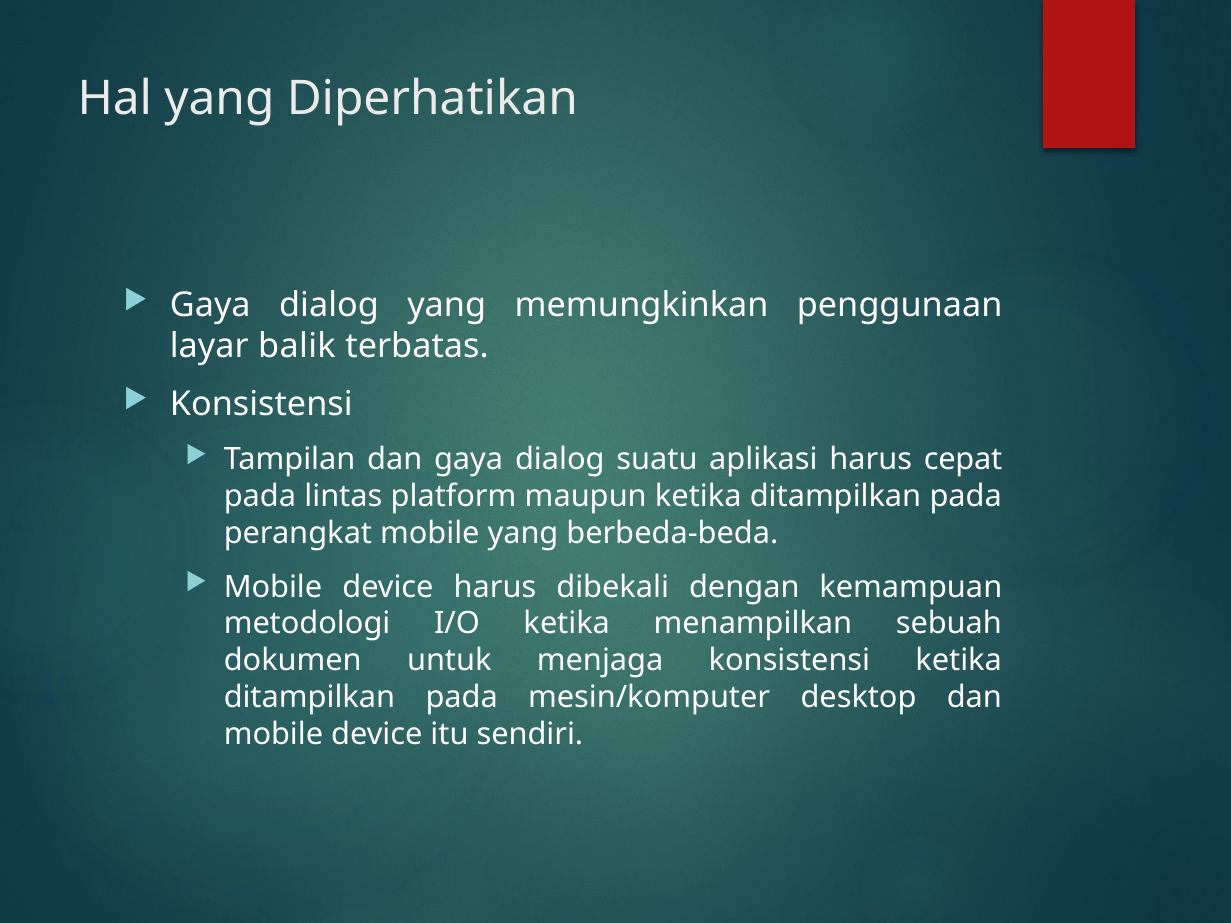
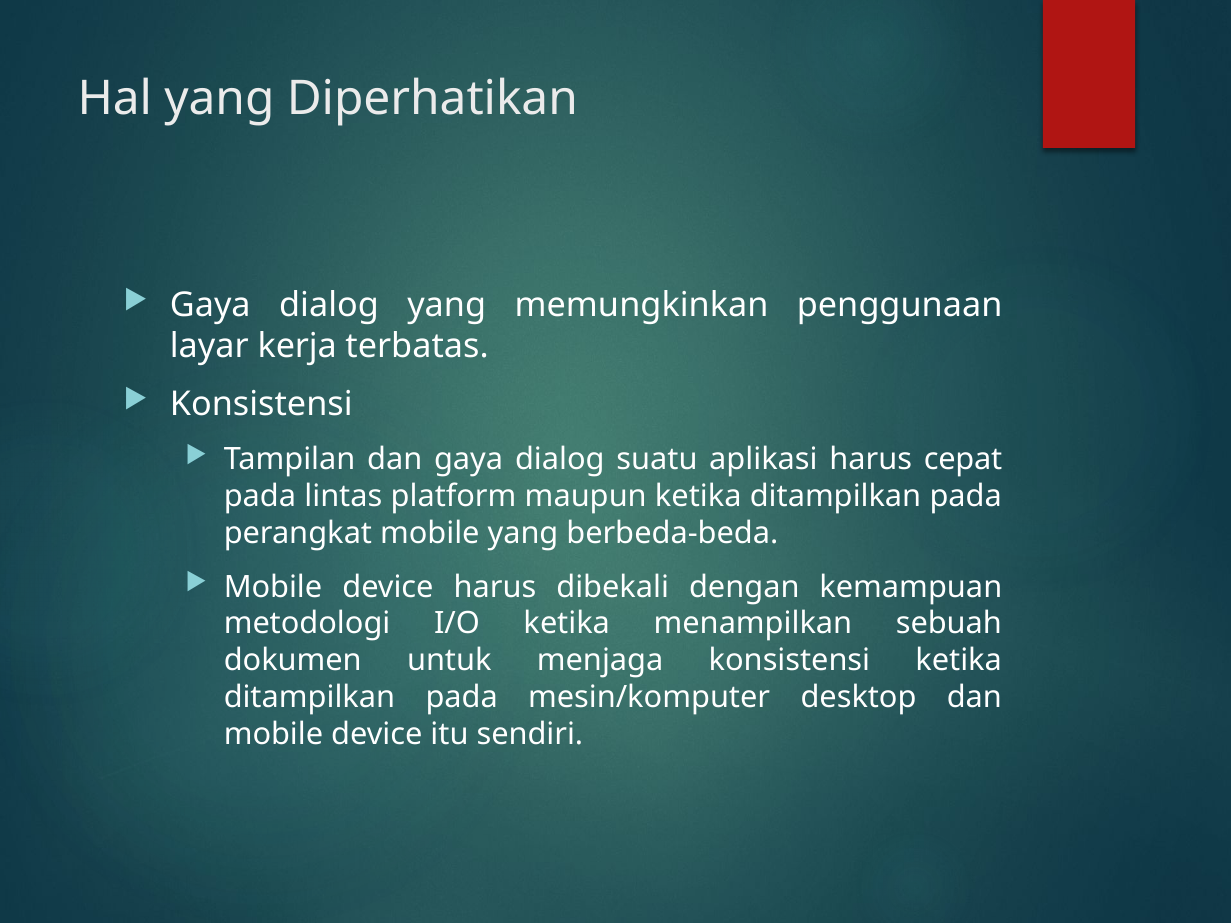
balik: balik -> kerja (297, 347)
